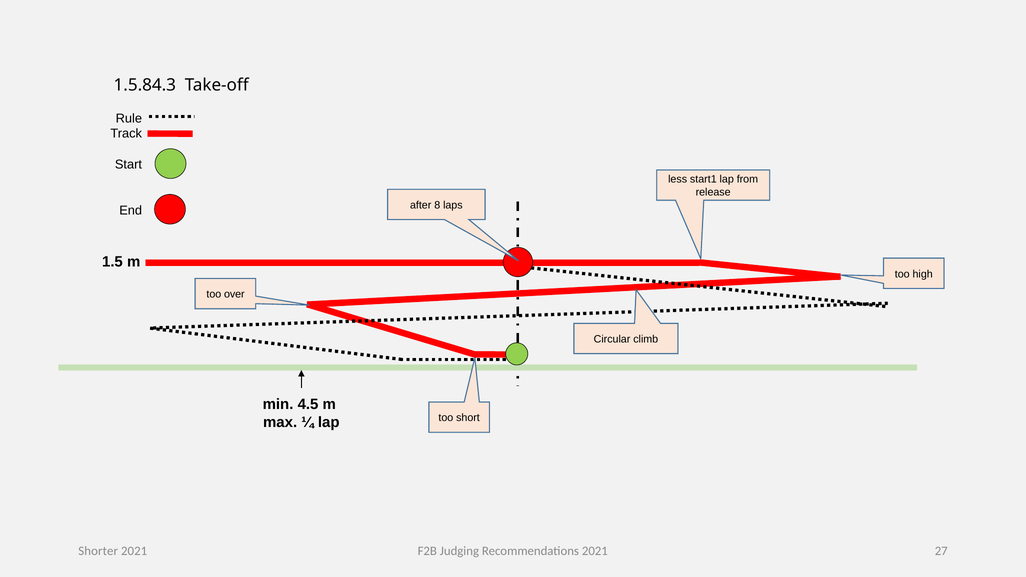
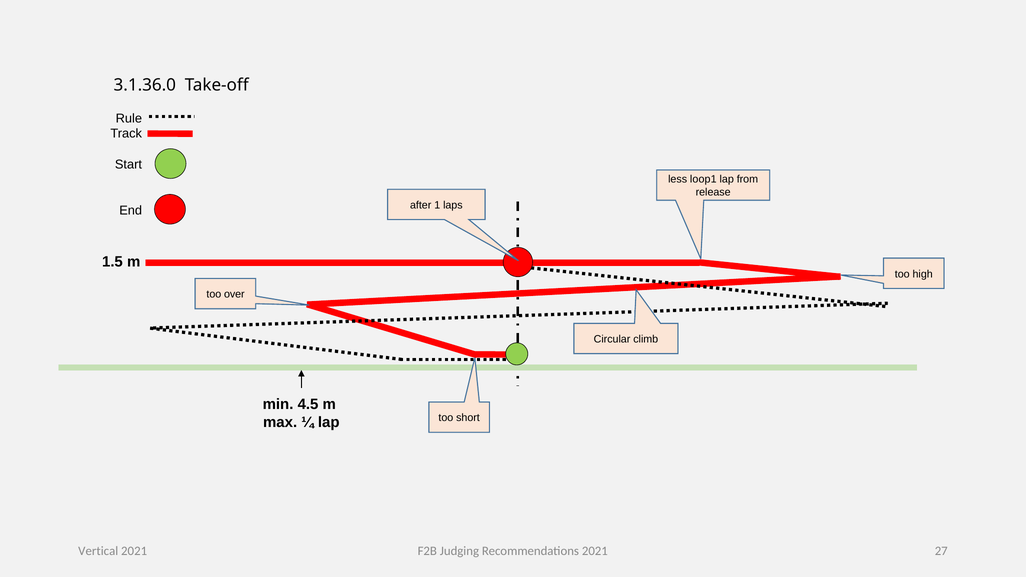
1.5.84.3: 1.5.84.3 -> 3.1.36.0 (145, 85)
start1: start1 -> loop1 (703, 179)
8: 8 -> 1 (437, 205)
Shorter: Shorter -> Vertical (98, 551)
